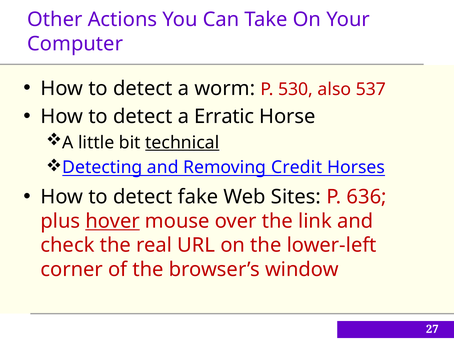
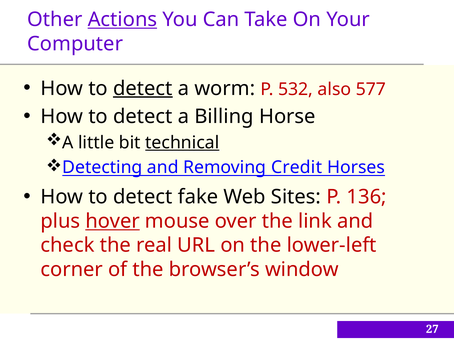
Actions underline: none -> present (122, 20)
detect underline: none -> present (143, 88)
530: 530 -> 532 (296, 89)
537: 537 -> 577 (371, 89)
Erratic: Erratic -> Billing (224, 117)
636: 636 -> 136 (367, 197)
